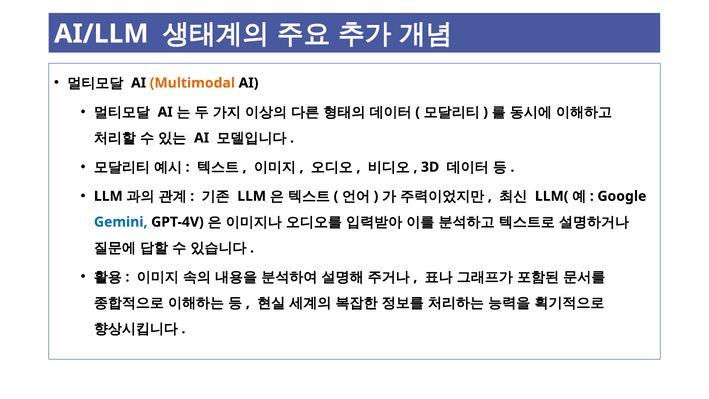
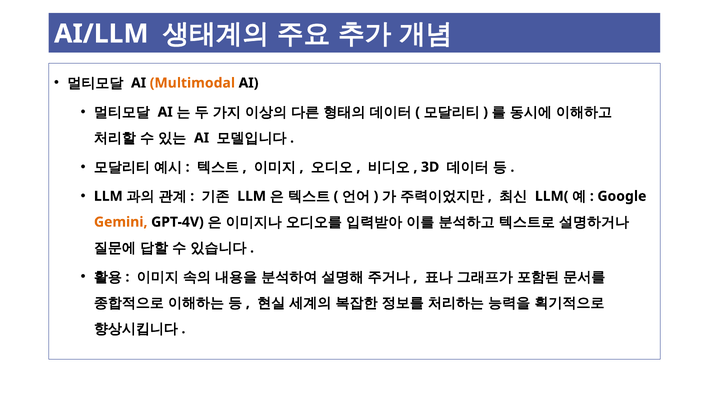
Gemini colour: blue -> orange (121, 222)
